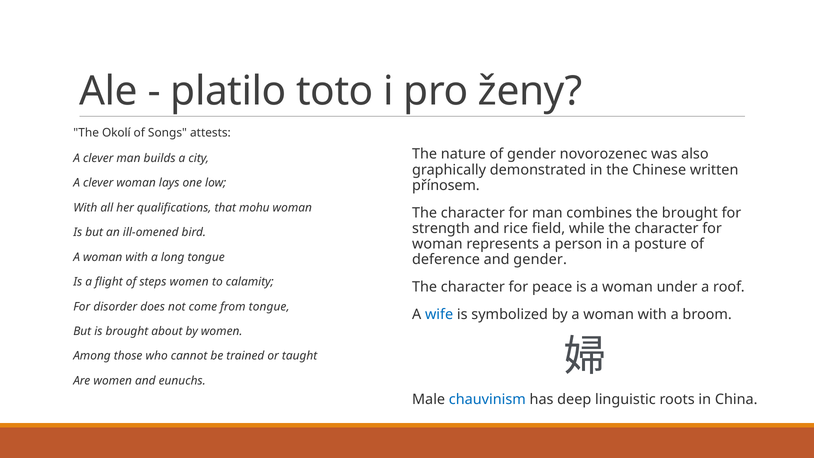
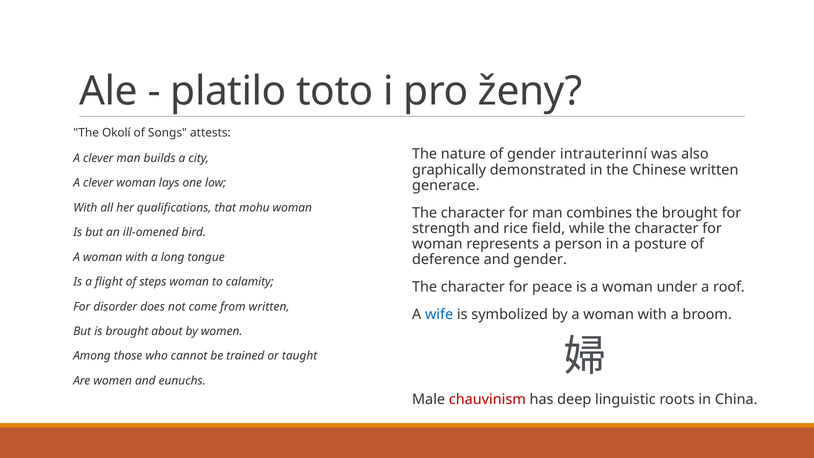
novorozenec: novorozenec -> intrauterinní (603, 154)
přínosem: přínosem -> generace (446, 185)
steps women: women -> woman (189, 282)
from tongue: tongue -> written (269, 307)
chauvinism colour: blue -> red (487, 400)
